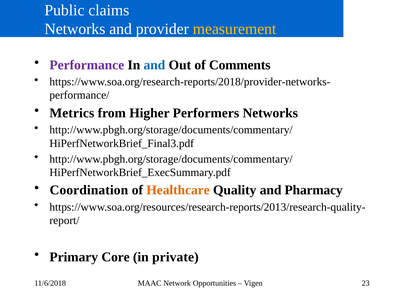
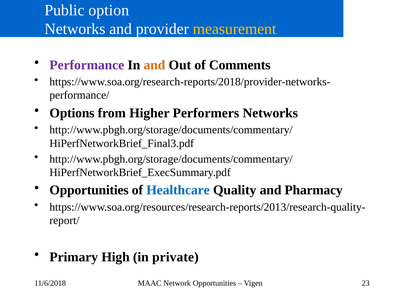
claims: claims -> option (109, 10)
and colour: blue -> orange (154, 65)
Metrics: Metrics -> Options (72, 113)
Coordination: Coordination -> Opportunities (89, 190)
Healthcare colour: orange -> blue (178, 190)
Core: Core -> High (116, 257)
